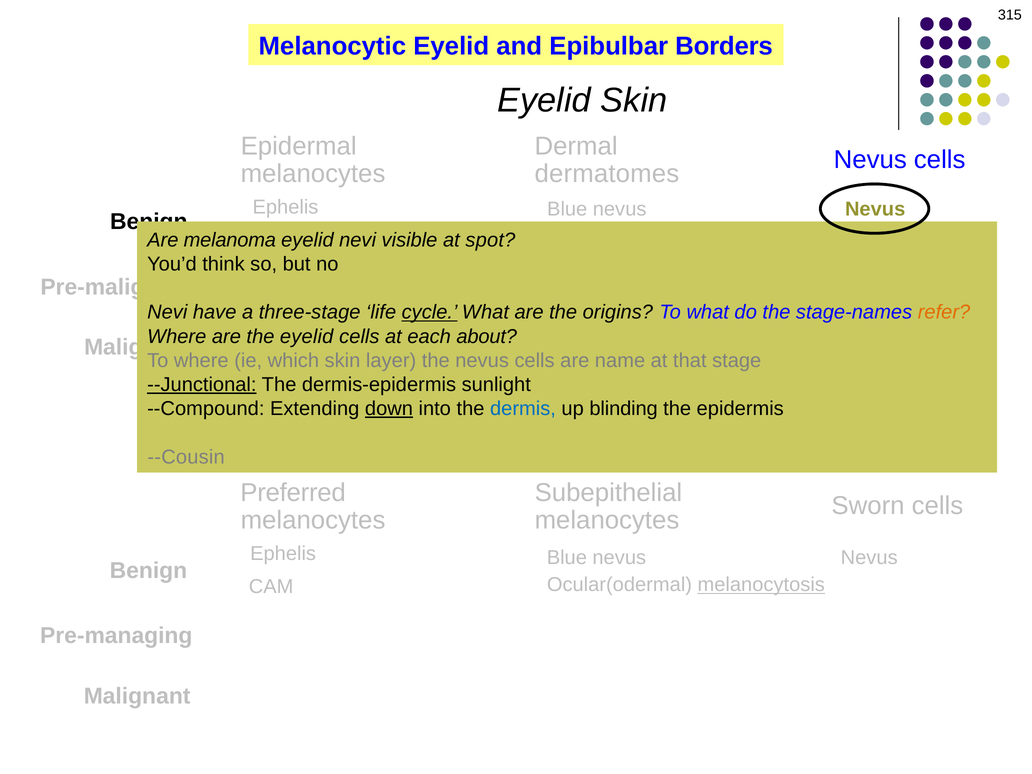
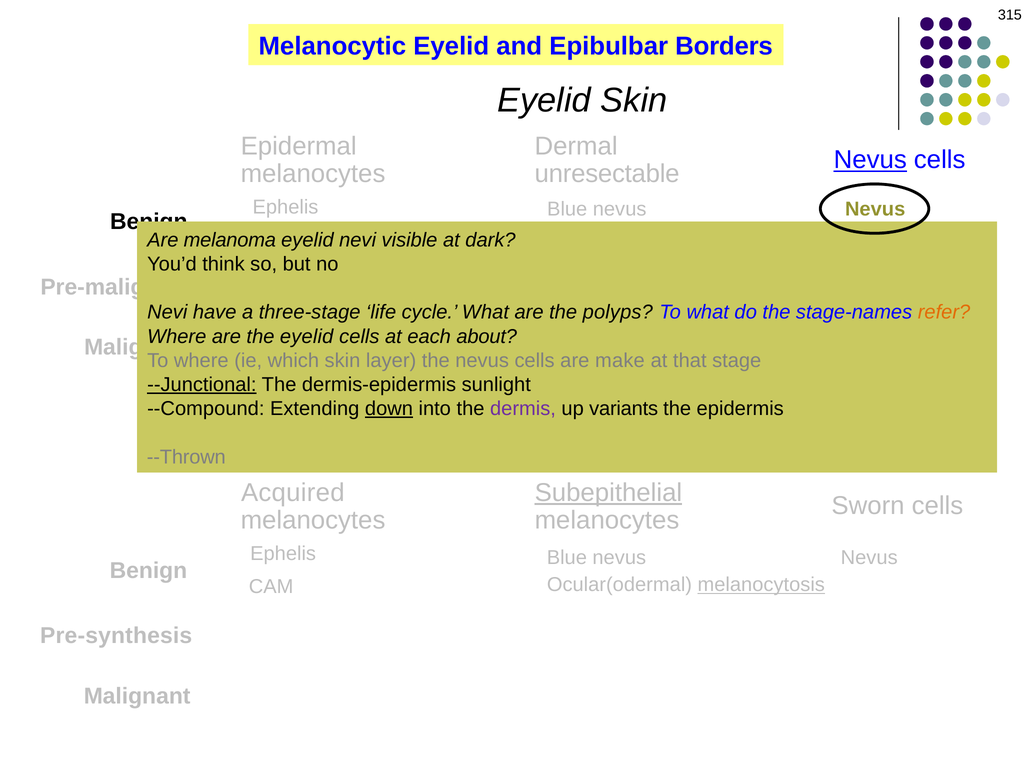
Nevus underline: none -> present (870, 160)
dermatomes: dermatomes -> unresectable (607, 174)
spot: spot -> dark (490, 240)
cycle underline: present -> none (430, 312)
origins: origins -> polyps (618, 312)
name: name -> make (620, 361)
dermis colour: blue -> purple (523, 409)
blinding: blinding -> variants (624, 409)
--Cousin: --Cousin -> --Thrown (186, 457)
Subepithelial underline: none -> present (608, 493)
Preferred: Preferred -> Acquired (293, 493)
Pre-managing: Pre-managing -> Pre-synthesis (116, 636)
